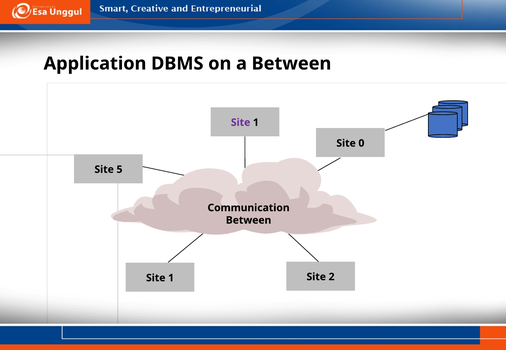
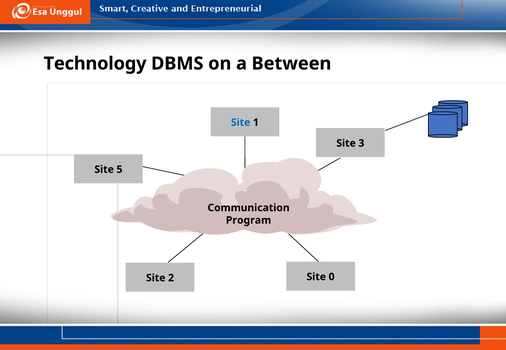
Application: Application -> Technology (95, 64)
Site colour: purple -> blue (241, 123)
0: 0 -> 3 (361, 143)
Between: Between -> Program (249, 220)
2: 2 -> 0 (332, 277)
1: 1 -> 2 (171, 278)
